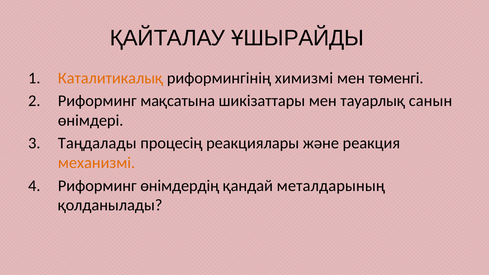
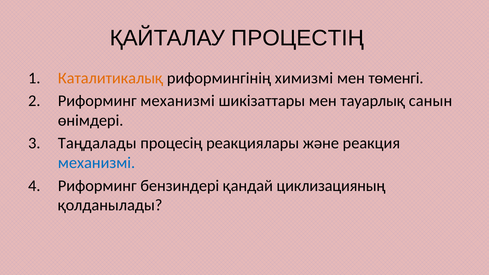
ҰШЫРАЙДЫ: ҰШЫРАЙДЫ -> ПРОЦЕСТІҢ (298, 38)
Риформинг мақсатына: мақсатына -> механизмі (178, 101)
механизмі colour: orange -> blue (97, 163)
өнімдердің: өнімдердің -> бензиндері (180, 186)
металдарының: металдарының -> циклизацияның (331, 186)
